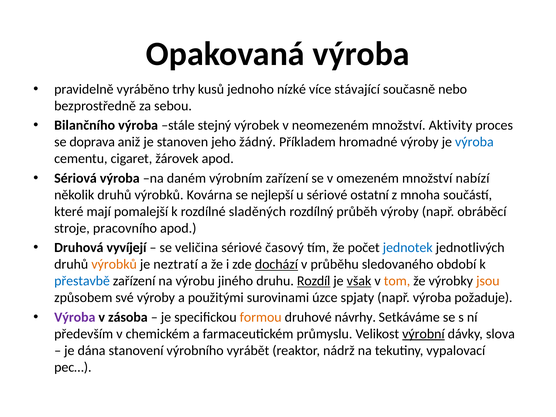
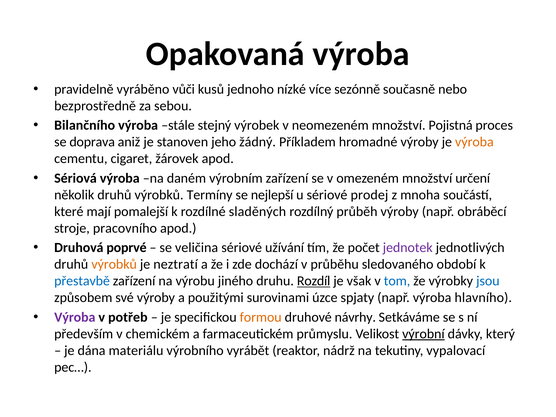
trhy: trhy -> vůči (184, 89)
stávající: stávající -> sezónně (357, 89)
Aktivity: Aktivity -> Pojistná (451, 125)
výroba colour: blue -> orange (474, 142)
nabízí: nabízí -> určení (473, 178)
Kovárna: Kovárna -> Termíny (210, 195)
ostatní: ostatní -> prodej (369, 195)
vyvíjejí: vyvíjejí -> poprvé (127, 248)
časový: časový -> užívání (285, 248)
jednotek colour: blue -> purple (408, 248)
dochází underline: present -> none (276, 264)
však underline: present -> none (359, 281)
tom colour: orange -> blue (397, 281)
jsou colour: orange -> blue (488, 281)
požaduje: požaduje -> hlavního (483, 298)
zásoba: zásoba -> potřeb (128, 317)
slova: slova -> který (500, 334)
stanovení: stanovení -> materiálu (136, 351)
